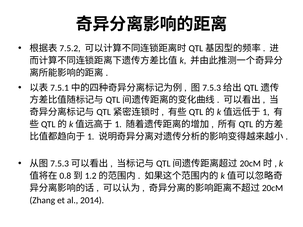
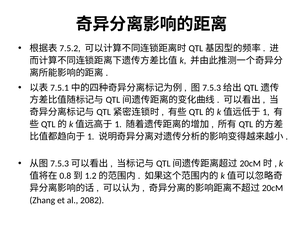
2014: 2014 -> 2082 (92, 200)
